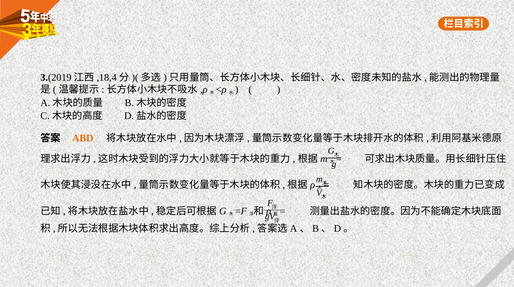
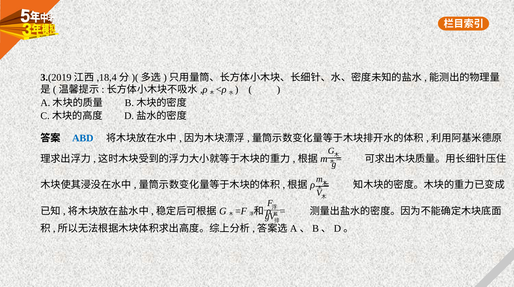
ABD colour: orange -> blue (83, 138)
